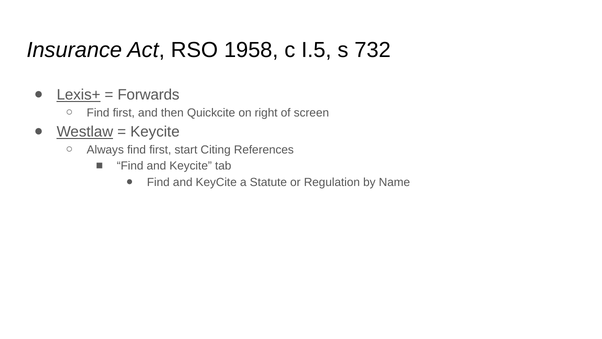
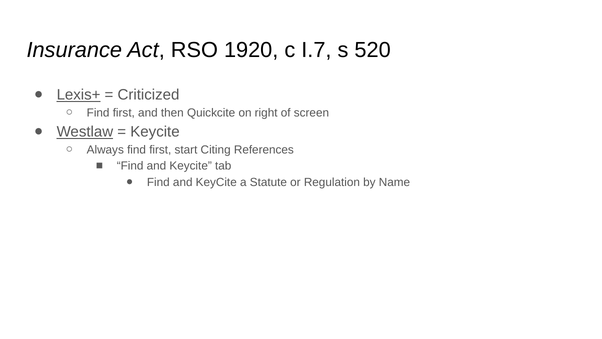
1958: 1958 -> 1920 (251, 50)
I.5: I.5 -> I.7 (316, 50)
732: 732 -> 520 (373, 50)
Forwards: Forwards -> Criticized (148, 95)
